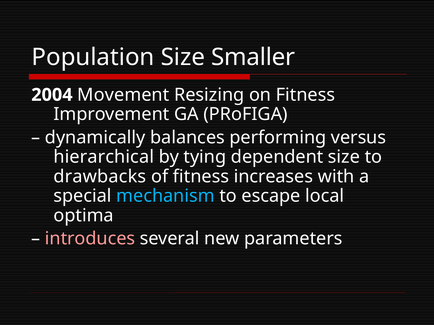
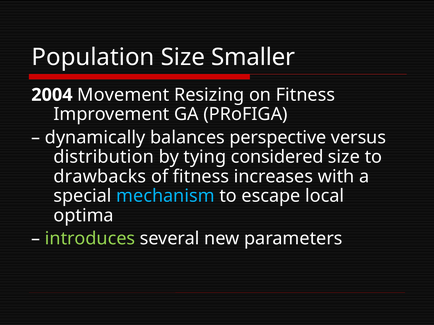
performing: performing -> perspective (278, 138)
hierarchical: hierarchical -> distribution (104, 157)
dependent: dependent -> considered (277, 157)
introduces colour: pink -> light green (90, 239)
